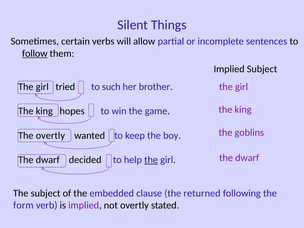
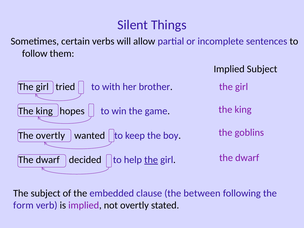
follow underline: present -> none (35, 53)
such: such -> with (111, 87)
returned: returned -> between (202, 193)
